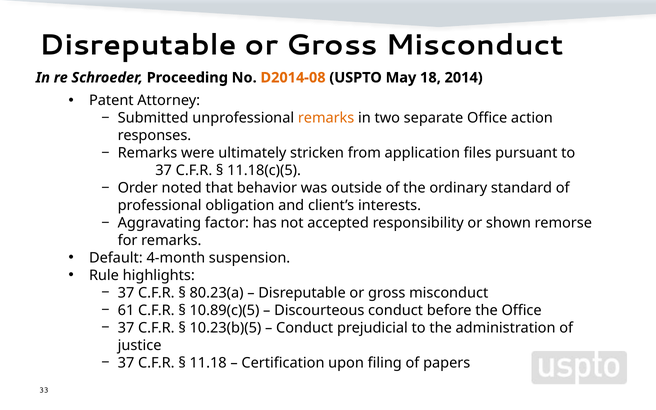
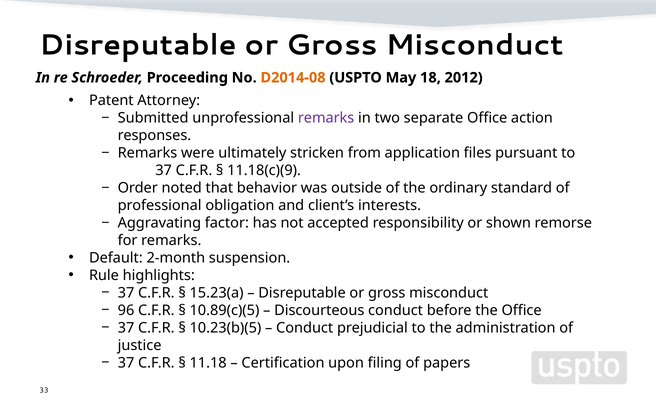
2014: 2014 -> 2012 (464, 78)
remarks colour: orange -> purple (326, 118)
11.18(c)(5: 11.18(c)(5 -> 11.18(c)(9 (264, 171)
4-month: 4-month -> 2-month (176, 258)
80.23(a: 80.23(a -> 15.23(a (217, 293)
61: 61 -> 96 (126, 310)
